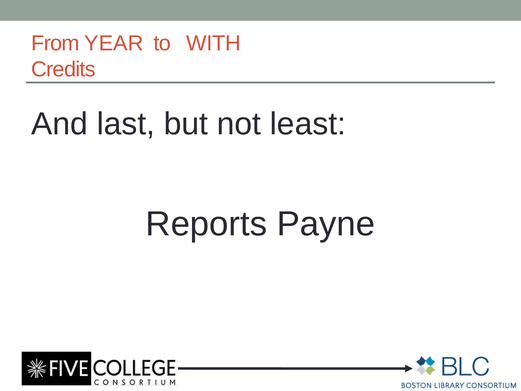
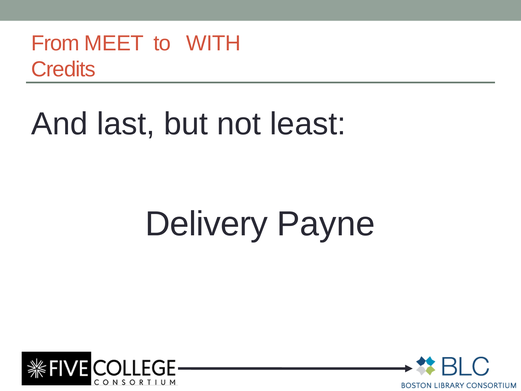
YEAR: YEAR -> MEET (114, 43)
Reports: Reports -> Delivery (207, 224)
